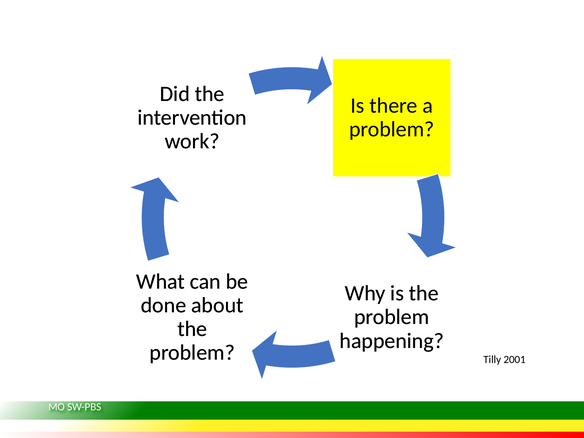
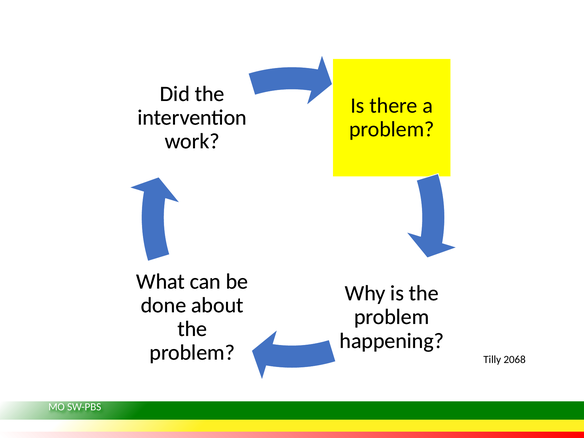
2001: 2001 -> 2068 (515, 359)
